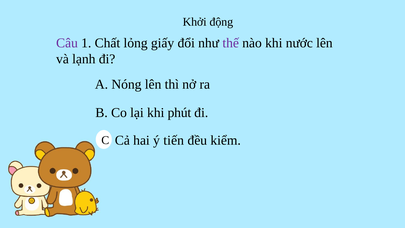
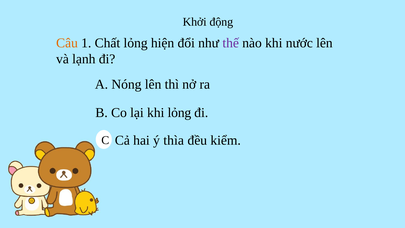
Câu colour: purple -> orange (67, 43)
giấy: giấy -> hiện (163, 43)
khi phút: phút -> lỏng (179, 112)
tiến: tiến -> thìa (174, 140)
